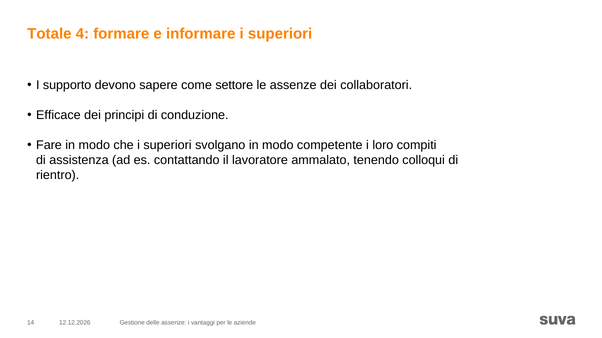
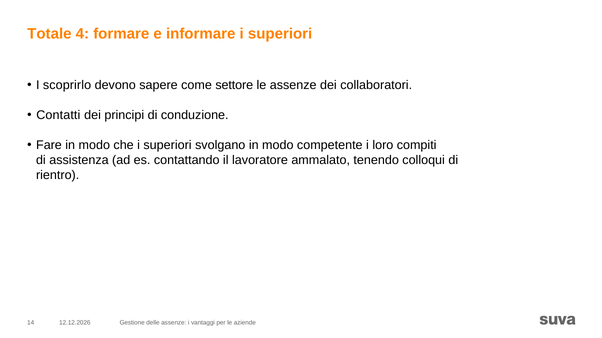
supporto: supporto -> scoprirlo (67, 85)
Efficace: Efficace -> Contatti (58, 115)
